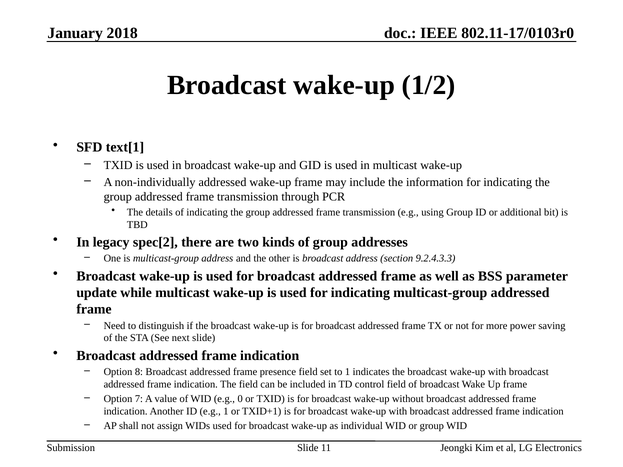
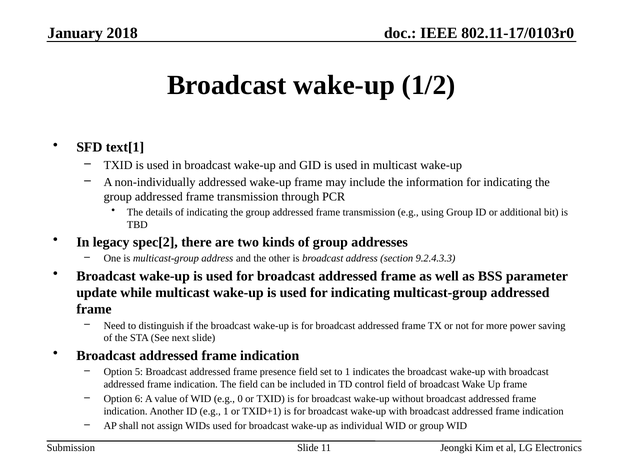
8: 8 -> 5 (139, 372)
7: 7 -> 6 (139, 399)
